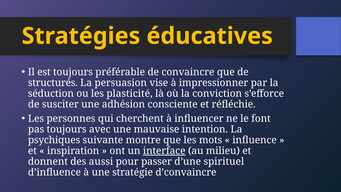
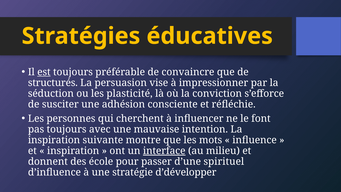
est underline: none -> present (44, 72)
psychiques: psychiques -> inspiration (54, 140)
aussi: aussi -> école (101, 161)
d’convaincre: d’convaincre -> d’développer (186, 172)
